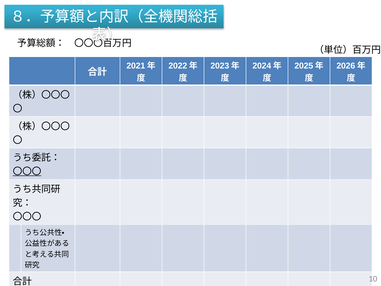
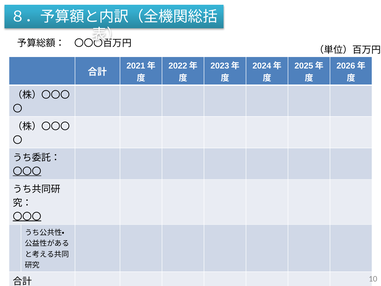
〇〇〇 underline: none -> present (27, 217)
